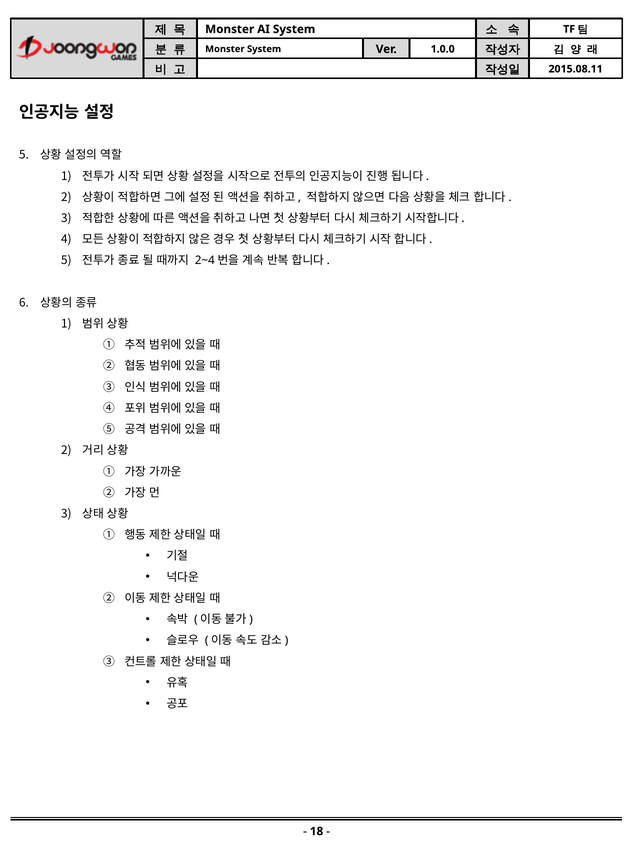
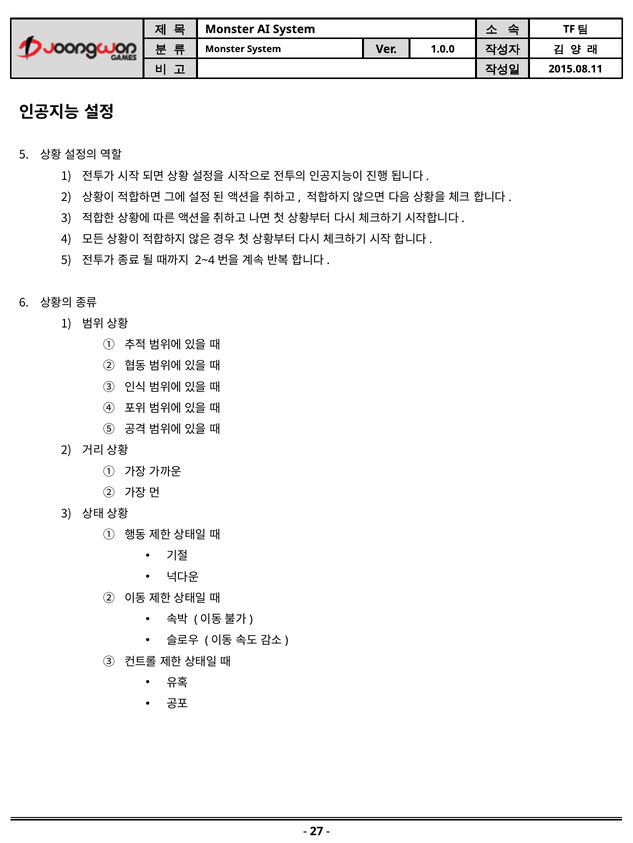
18: 18 -> 27 (317, 832)
